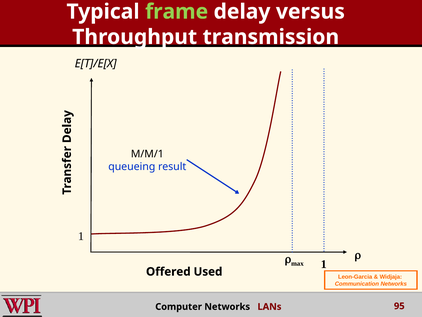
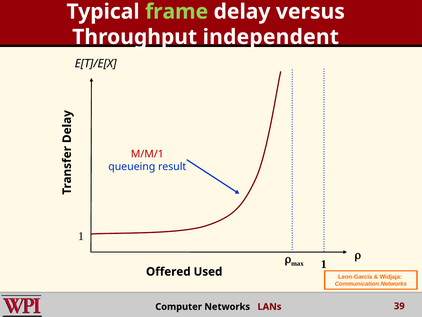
transmission: transmission -> independent (271, 37)
M/M/1 colour: black -> red (147, 154)
95: 95 -> 39 (399, 306)
